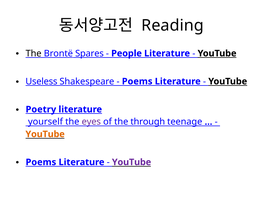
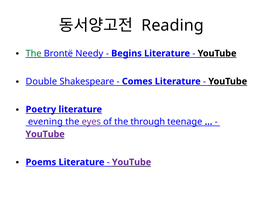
The colour: black -> green (34, 53)
Spares: Spares -> Needy (89, 53)
People: People -> Begins (127, 53)
Useless: Useless -> Double (41, 81)
Poems: Poems -> Comes (137, 81)
yourself: yourself -> evening (45, 122)
YouTube colour: orange -> purple (45, 134)
